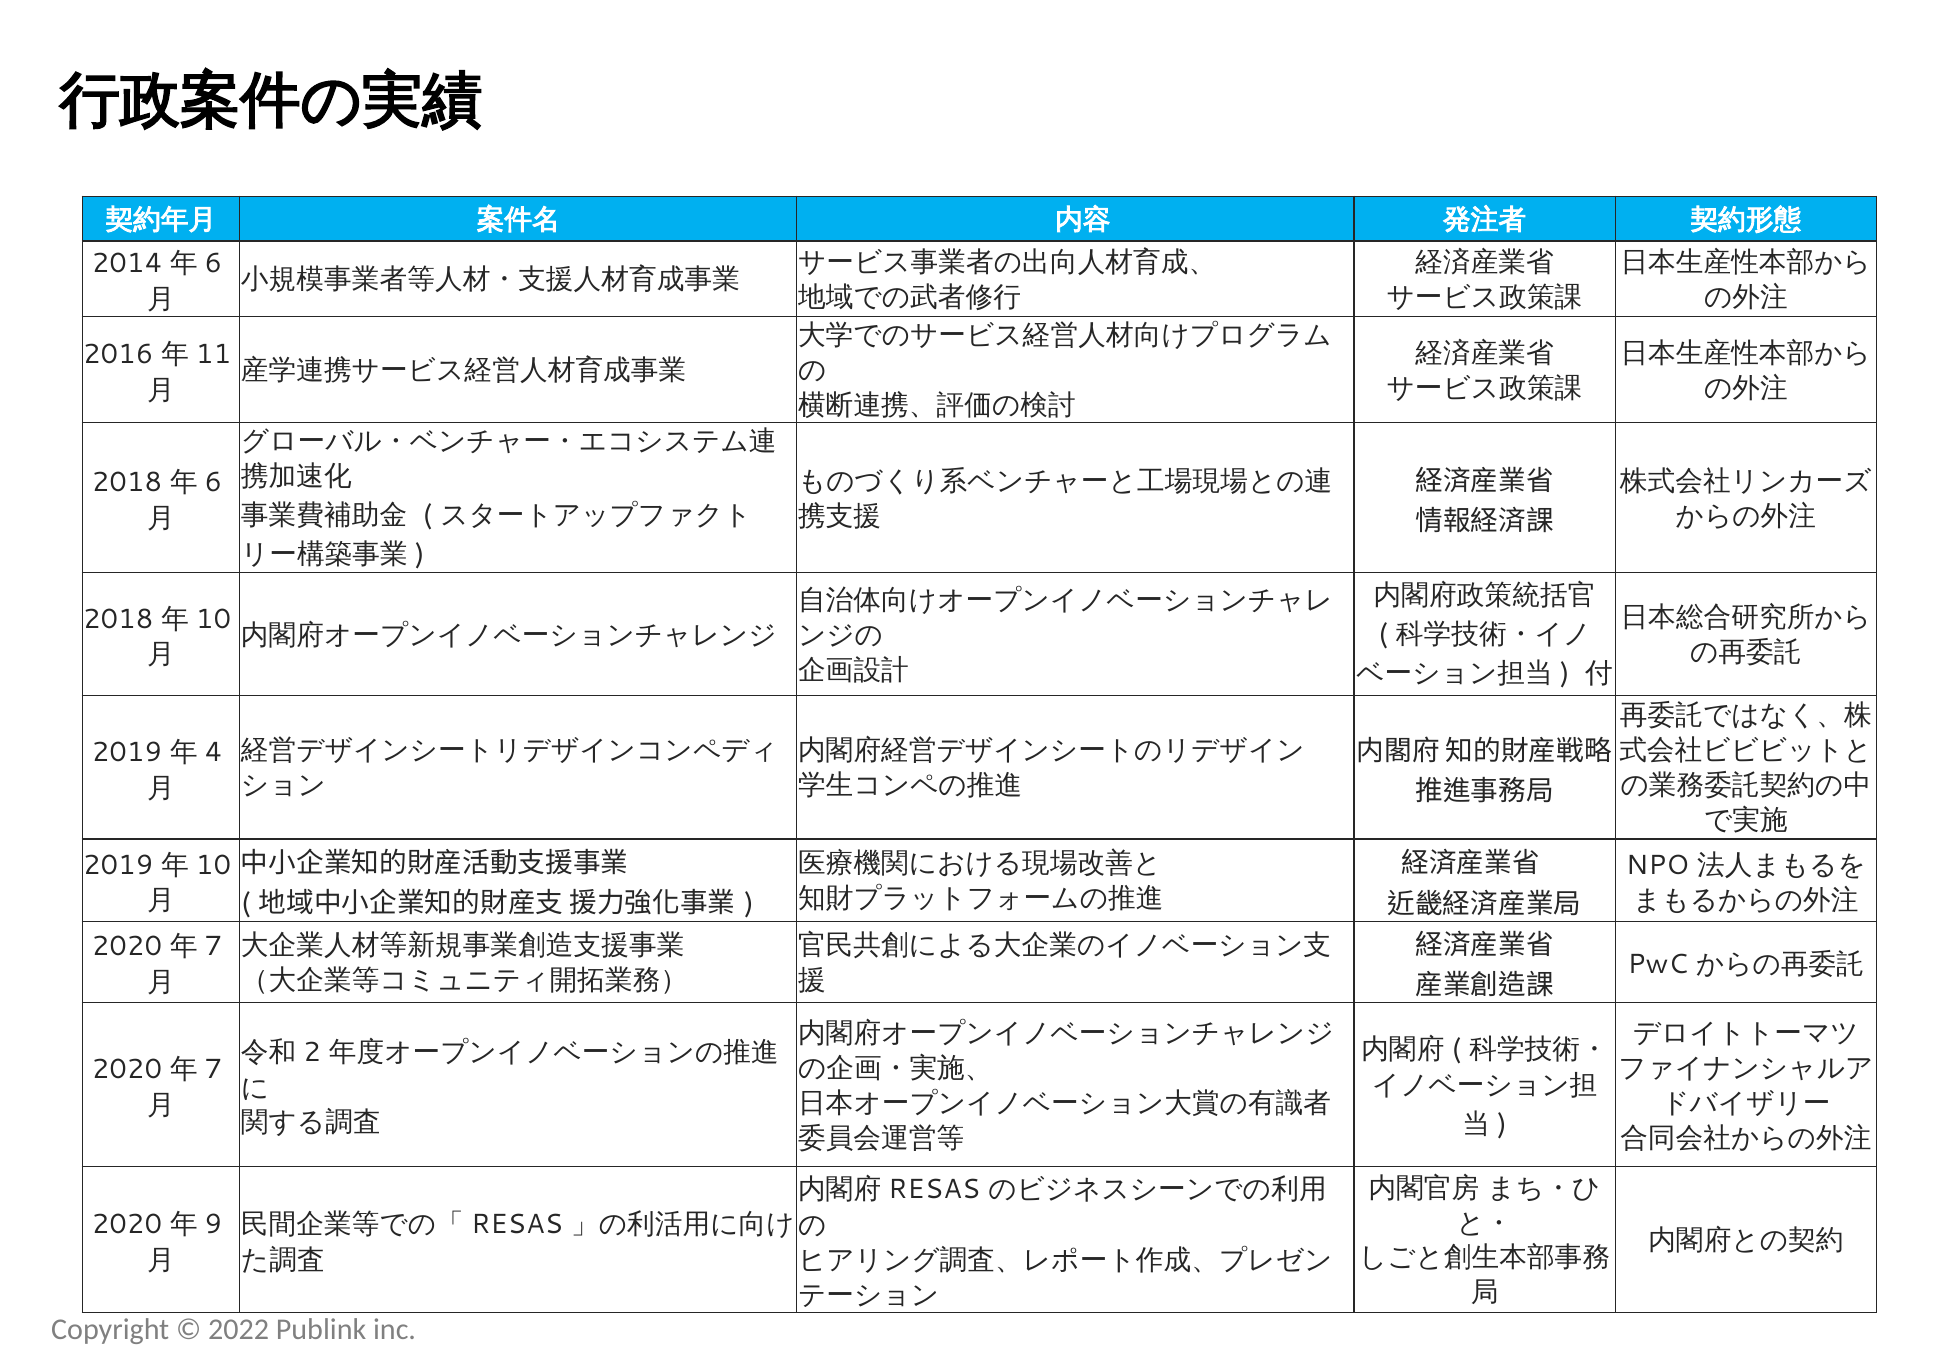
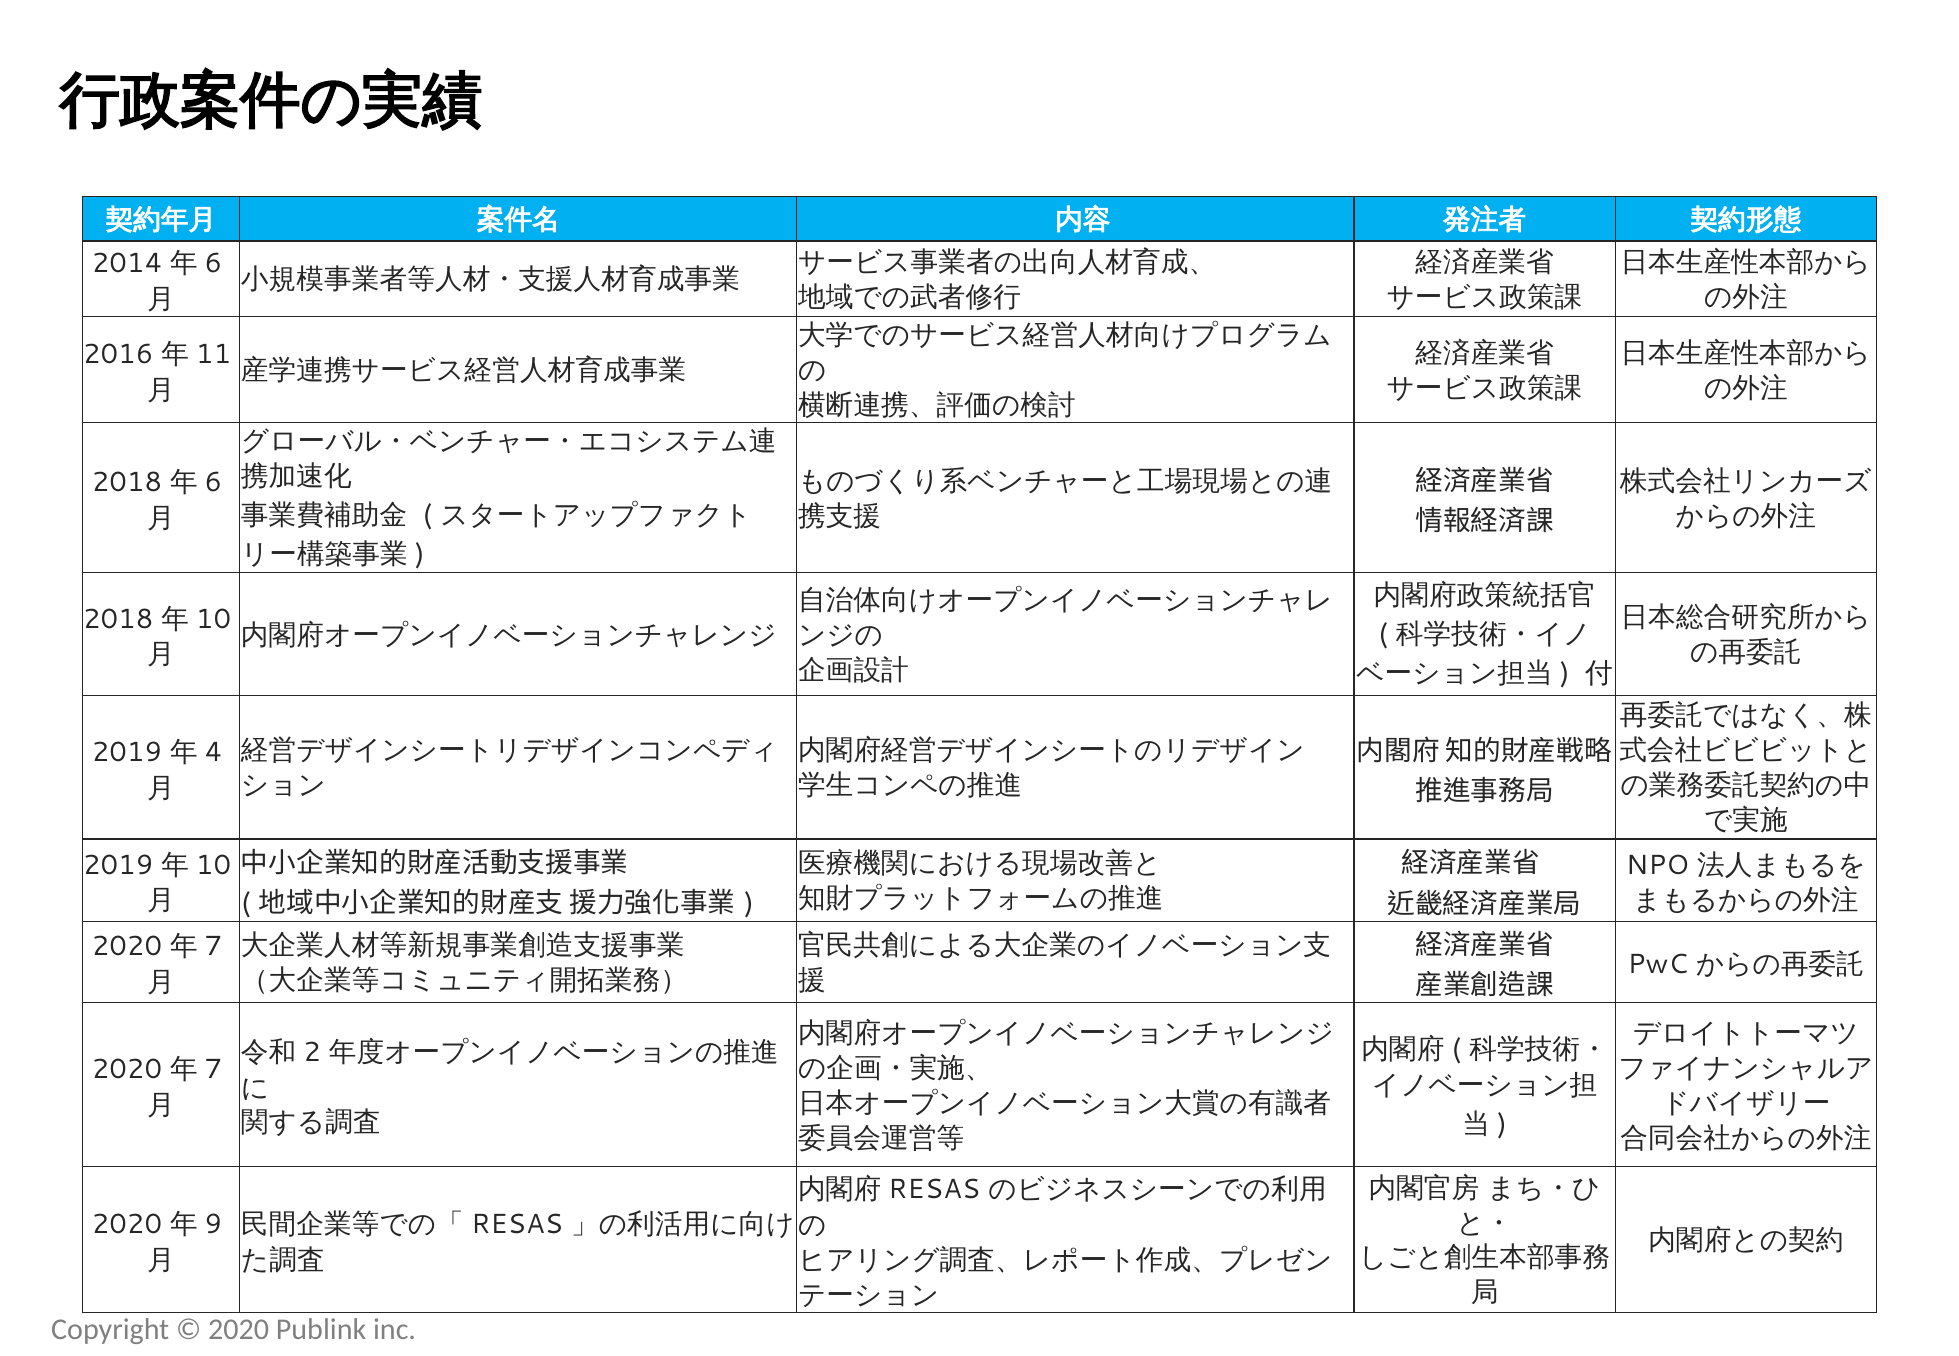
2022: 2022 -> 2020 (239, 1330)
